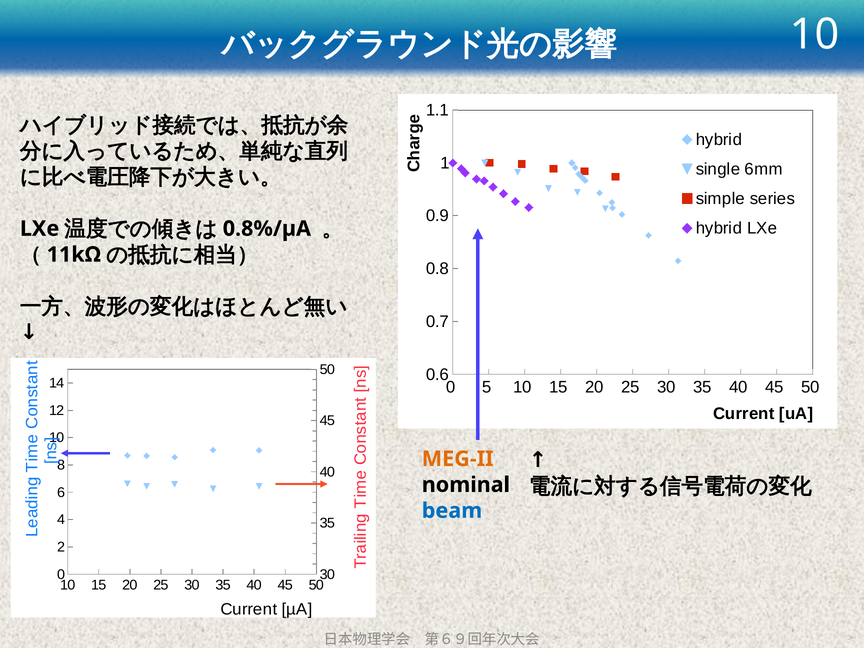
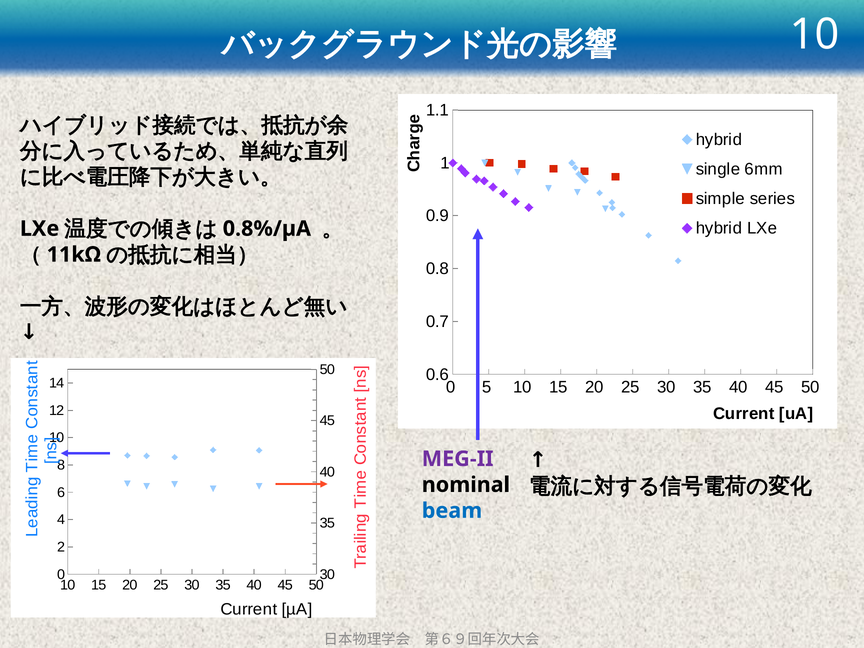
MEG-II colour: orange -> purple (458, 459)
